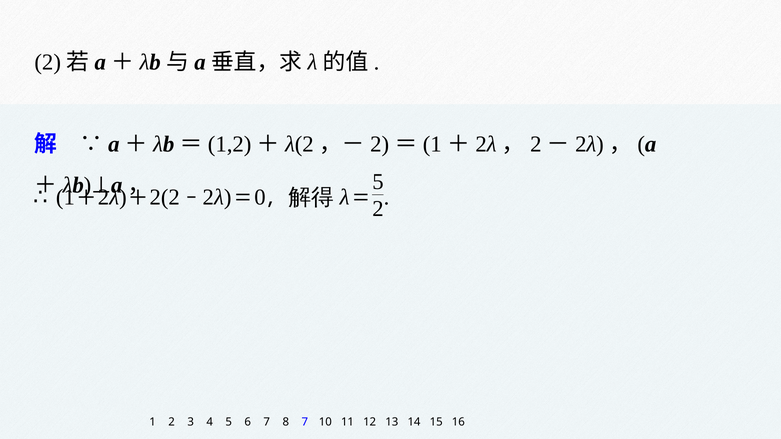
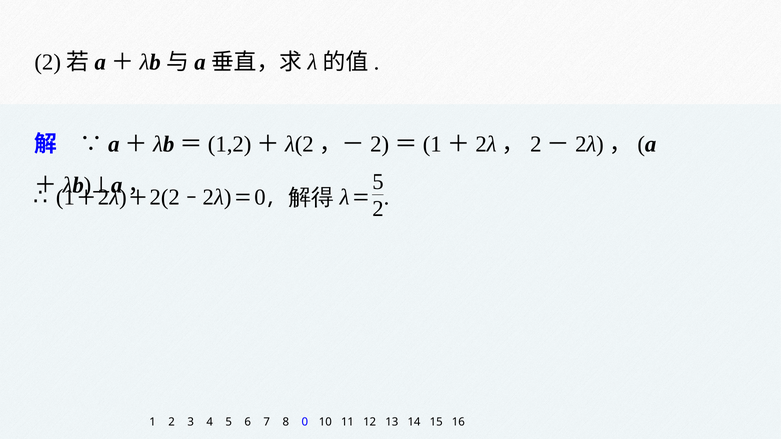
8 7: 7 -> 0 (305, 422)
